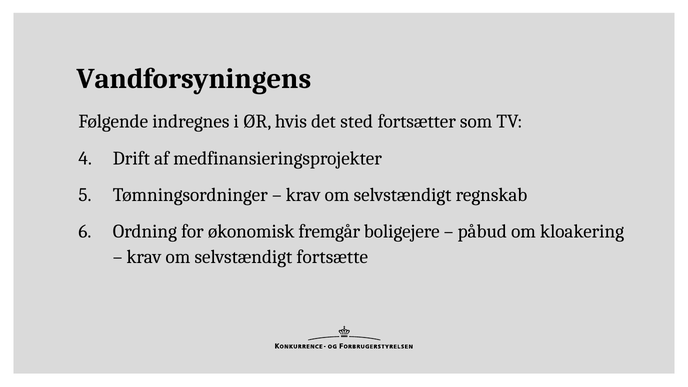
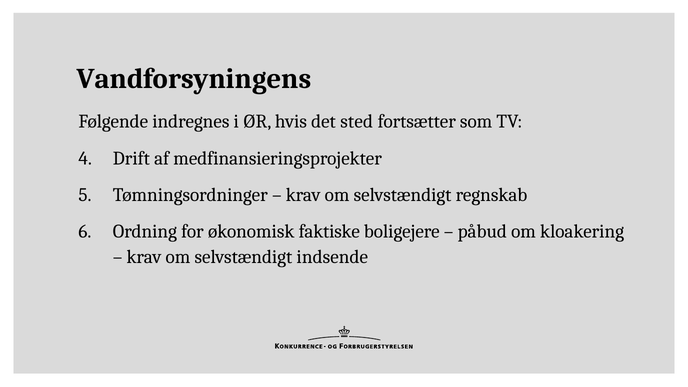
fremgår: fremgår -> faktiske (329, 232)
fortsætte: fortsætte -> indsende (332, 257)
